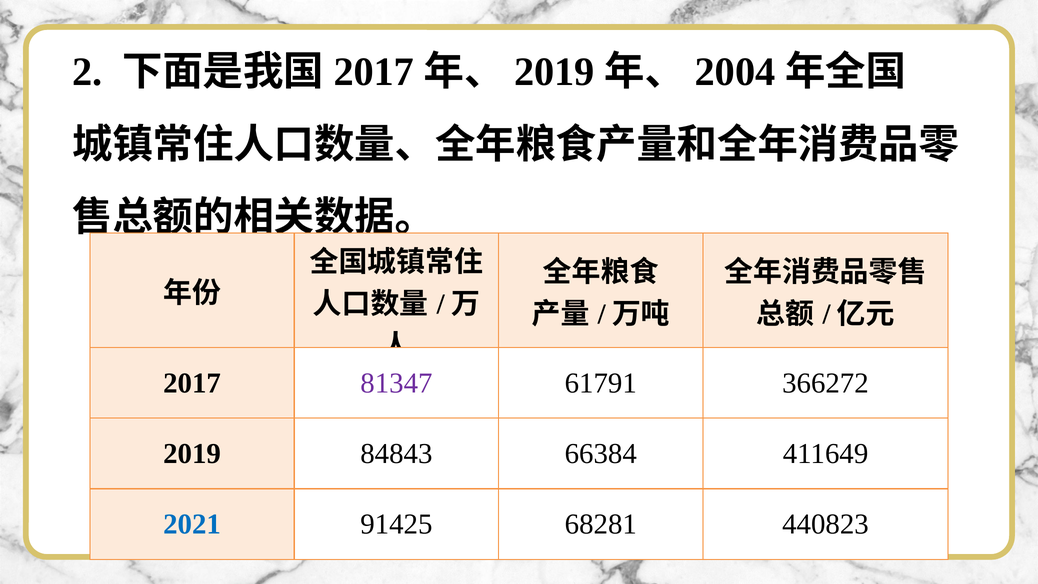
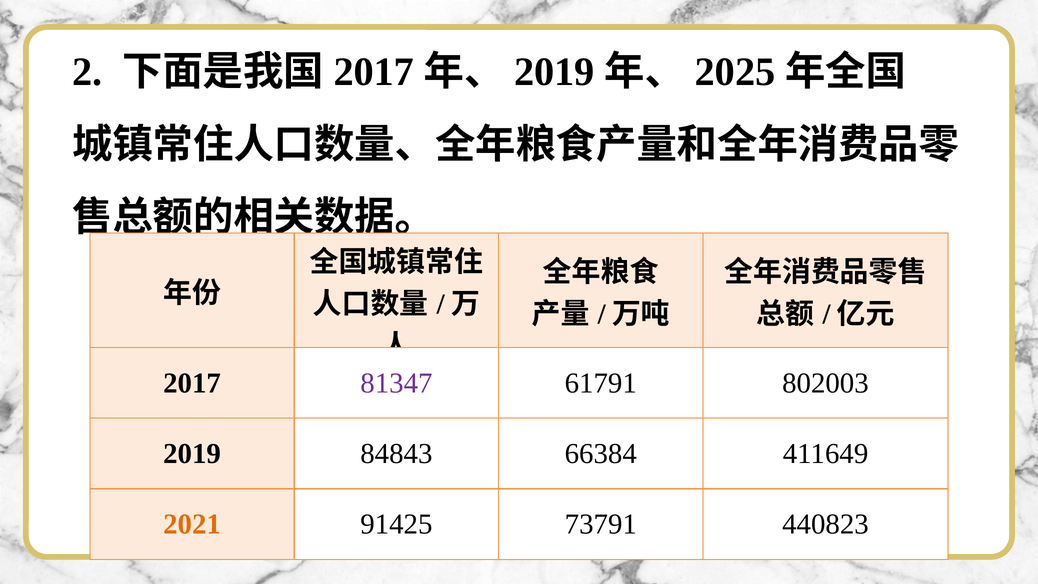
2004: 2004 -> 2025 (735, 72)
366272: 366272 -> 802003 (825, 383)
2021 colour: blue -> orange (192, 524)
68281: 68281 -> 73791 (601, 524)
